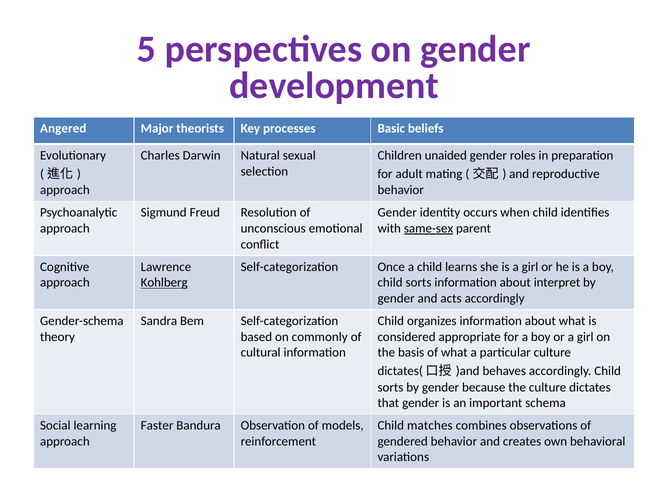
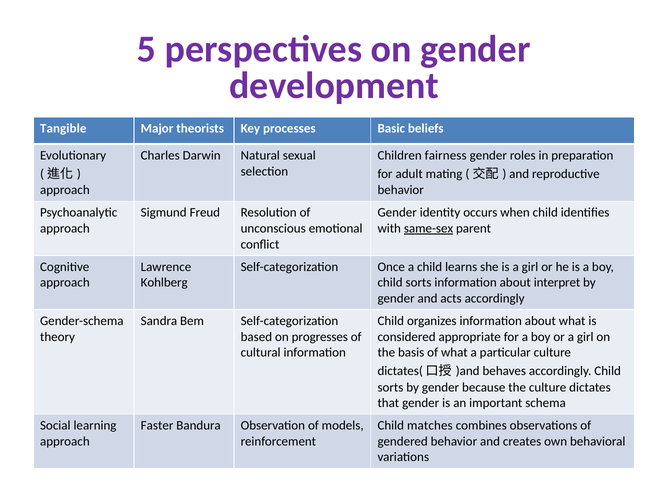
Angered: Angered -> Tangible (63, 128)
unaided: unaided -> fairness (446, 155)
Kohlberg underline: present -> none (164, 283)
commonly: commonly -> progresses (320, 337)
